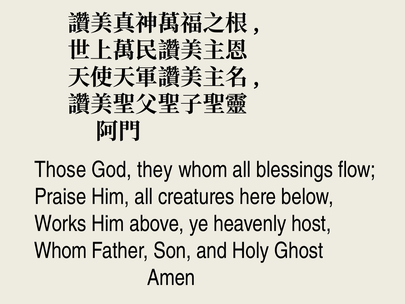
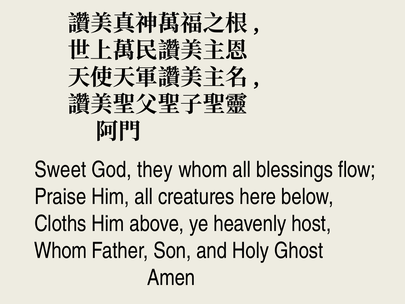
Those: Those -> Sweet (60, 170)
Works: Works -> Cloths (60, 224)
